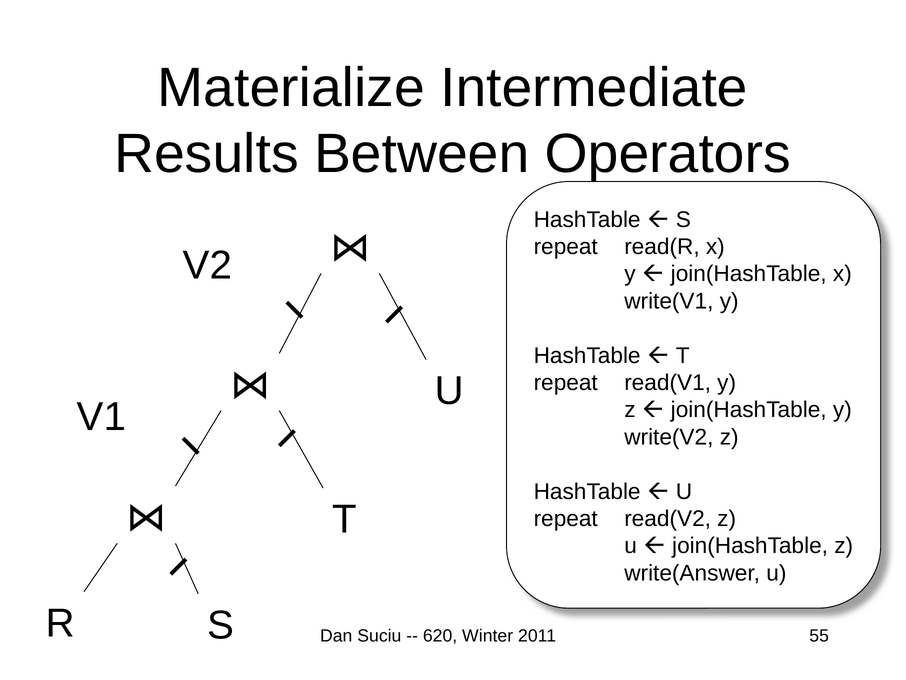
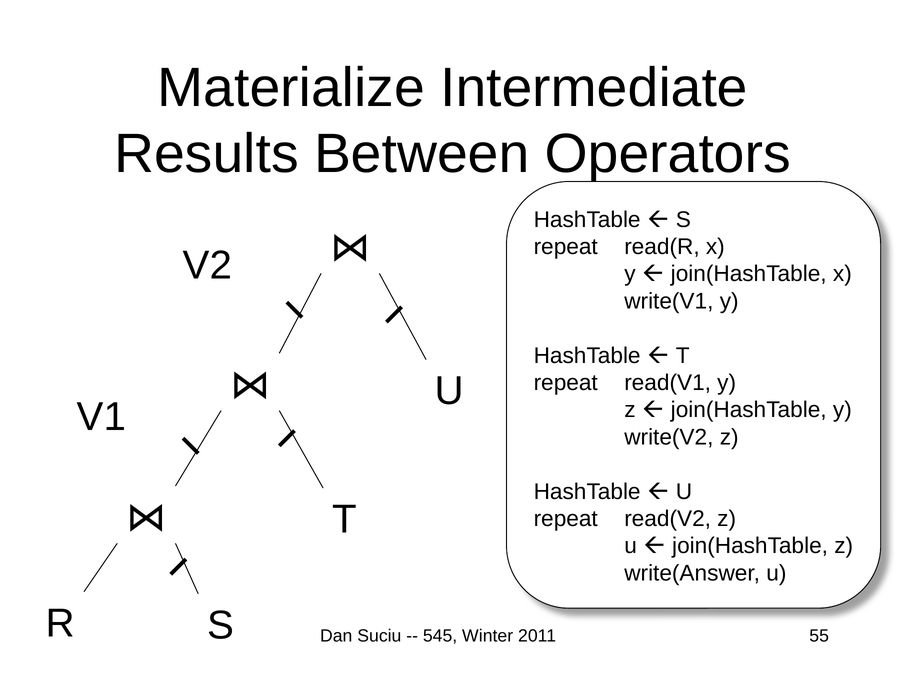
620: 620 -> 545 (440, 635)
